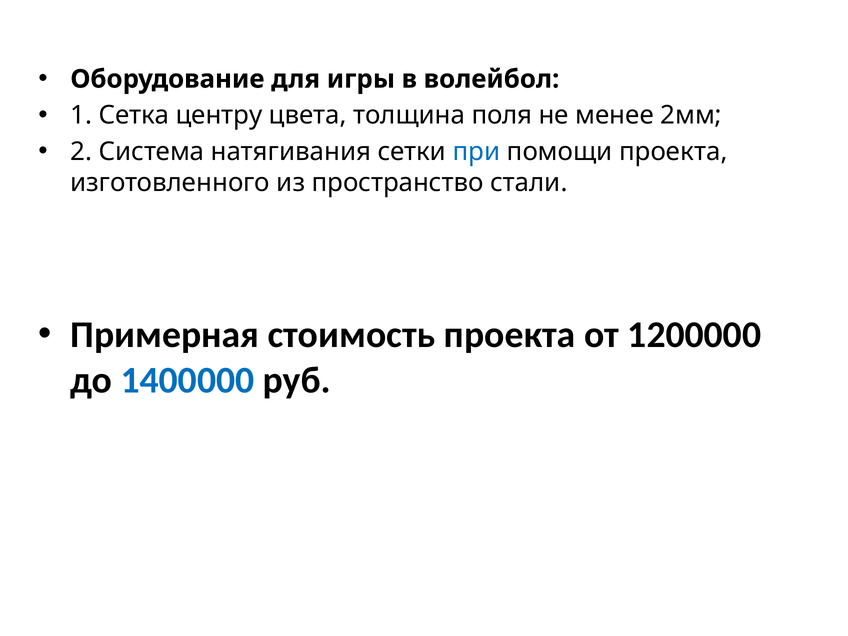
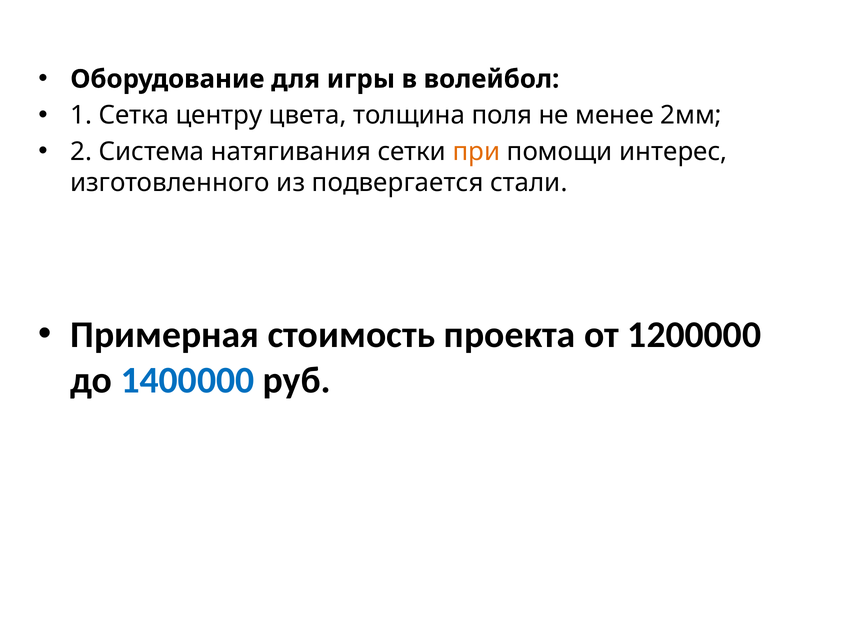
при colour: blue -> orange (477, 152)
помощи проекта: проекта -> интерес (673, 152)
пространство: пространство -> подвергается (398, 183)
